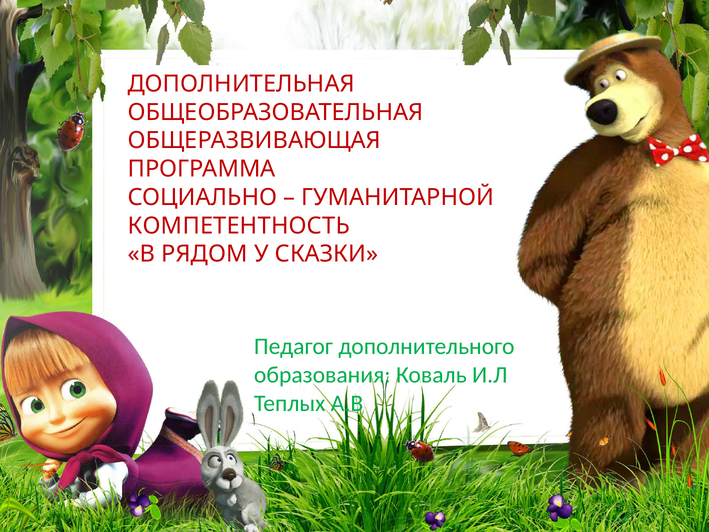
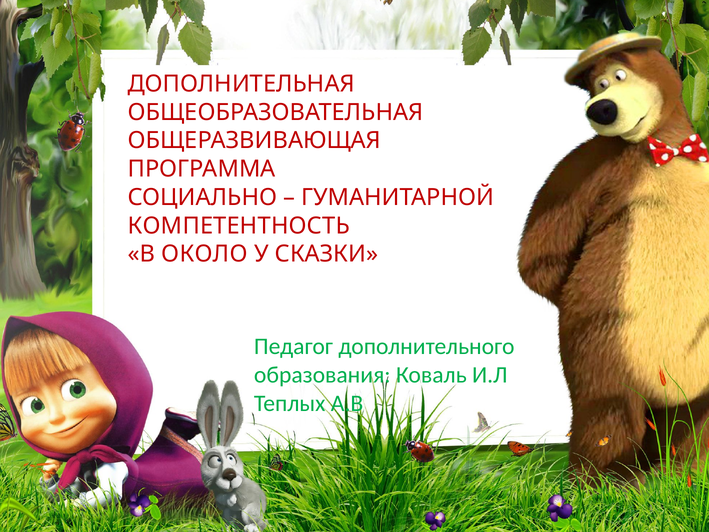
РЯДОМ: РЯДОМ -> ОКОЛО (205, 254)
